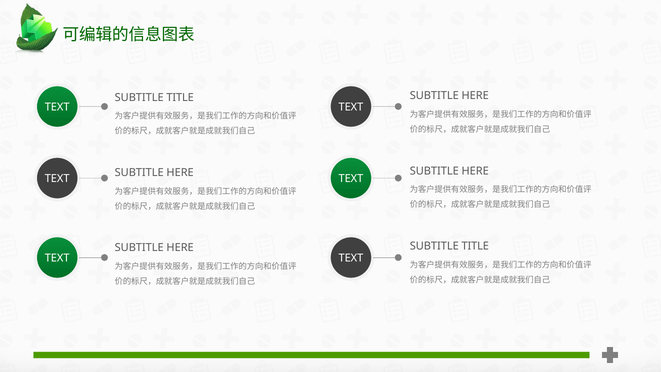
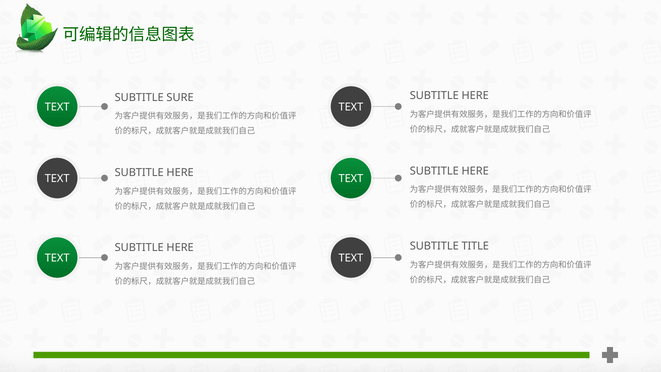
TITLE: TITLE -> SURE (180, 97)
